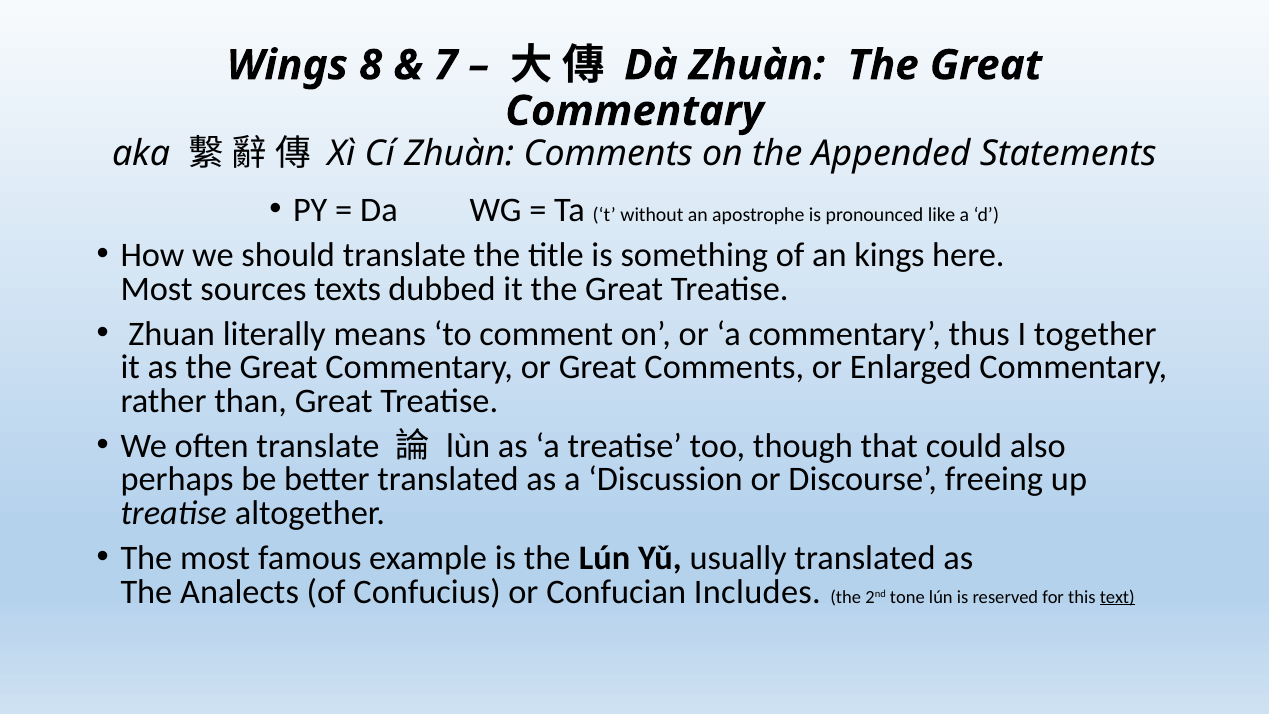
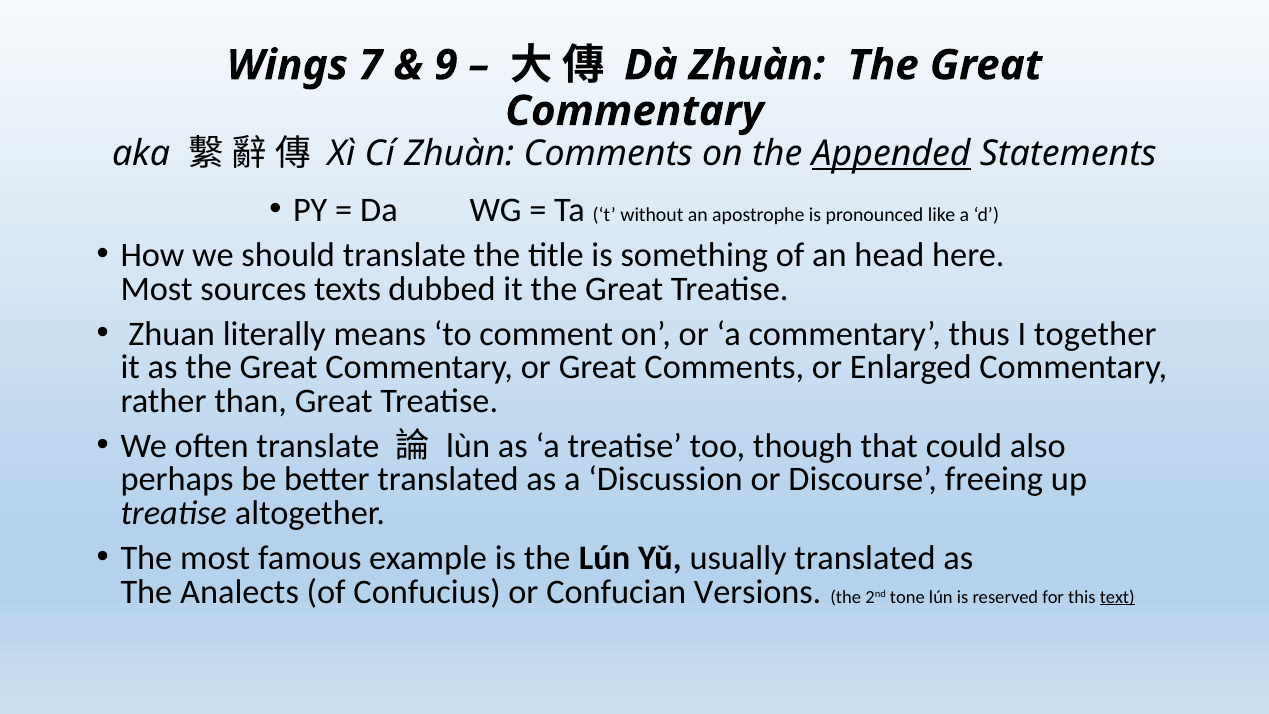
8: 8 -> 7 (371, 65)
7: 7 -> 9 (446, 65)
Appended underline: none -> present (891, 153)
kings: kings -> head (889, 255)
Includes: Includes -> Versions (758, 592)
